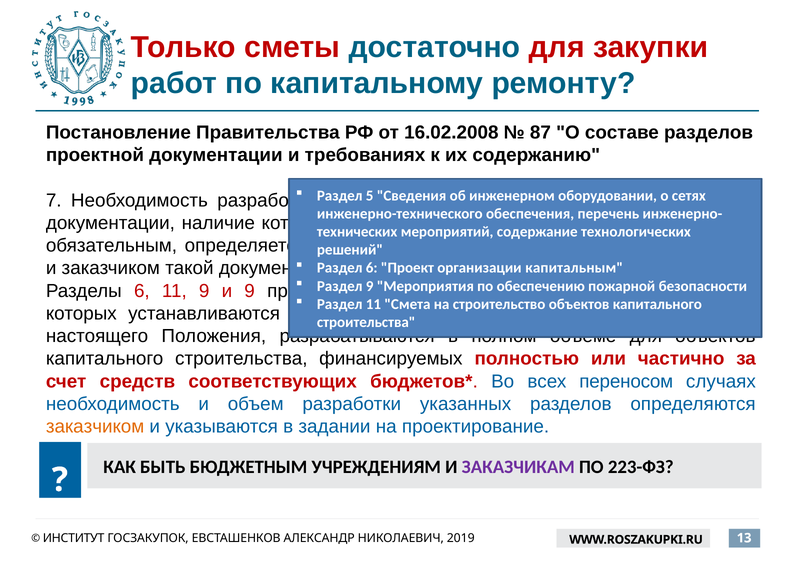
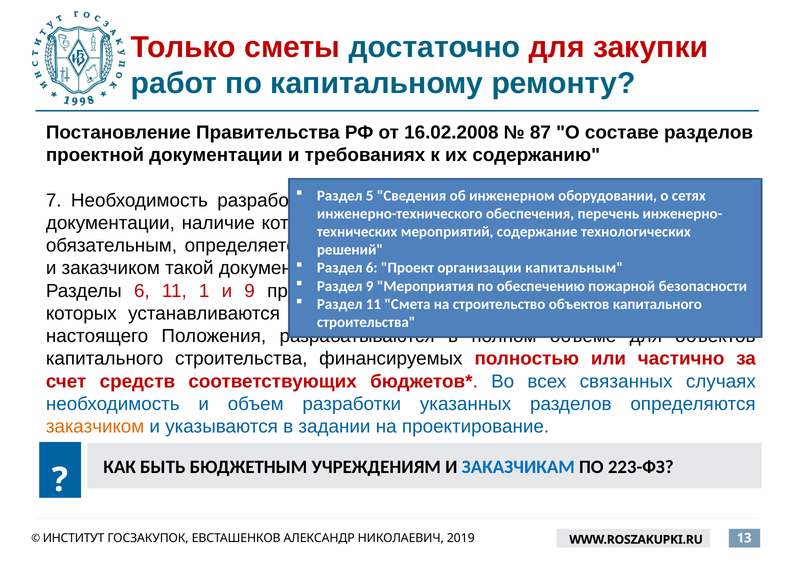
11 9: 9 -> 1 (204, 291)
переносом: переносом -> связанных (626, 381)
ЗАКАЗЧИКАМ colour: purple -> blue (518, 467)
